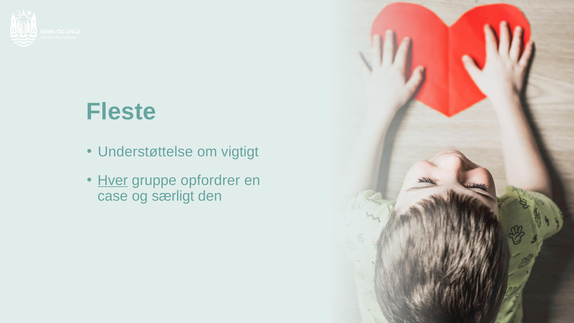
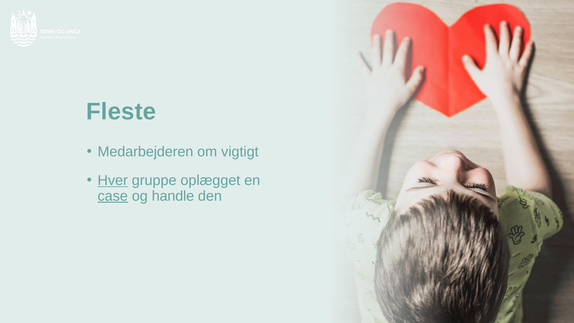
Understøttelse: Understøttelse -> Medarbejderen (145, 152)
opfordrer: opfordrer -> oplægget (210, 180)
case underline: none -> present (113, 196)
særligt: særligt -> handle (173, 196)
